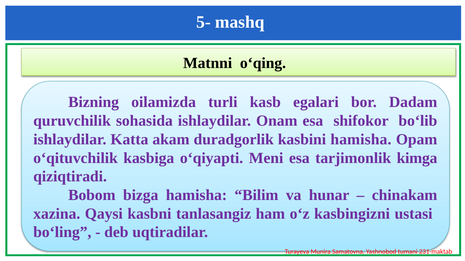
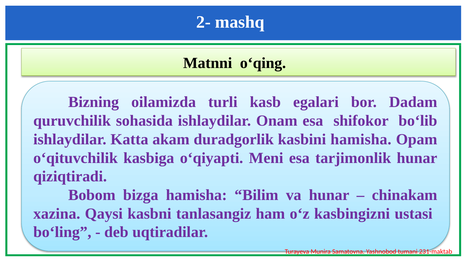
5-: 5- -> 2- (203, 22)
tarjimonlik kimga: kimga -> hunar (417, 158)
